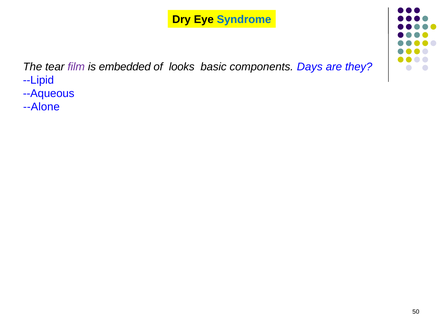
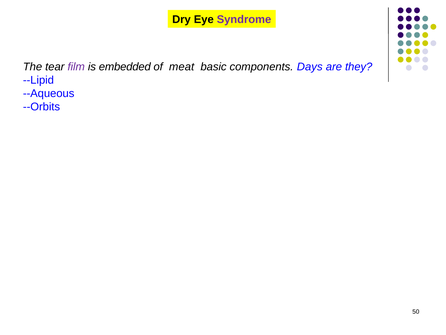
Syndrome colour: blue -> purple (244, 20)
looks: looks -> meat (182, 67)
--Alone: --Alone -> --Orbits (42, 107)
